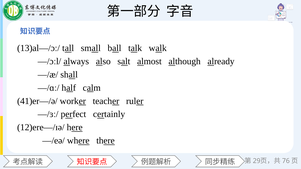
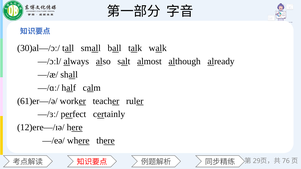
13)al—/ɔː/: 13)al—/ɔː/ -> 30)al—/ɔː/ (39, 48)
41)er—/ə/: 41)er—/ə/ -> 61)er—/ə/ (37, 101)
